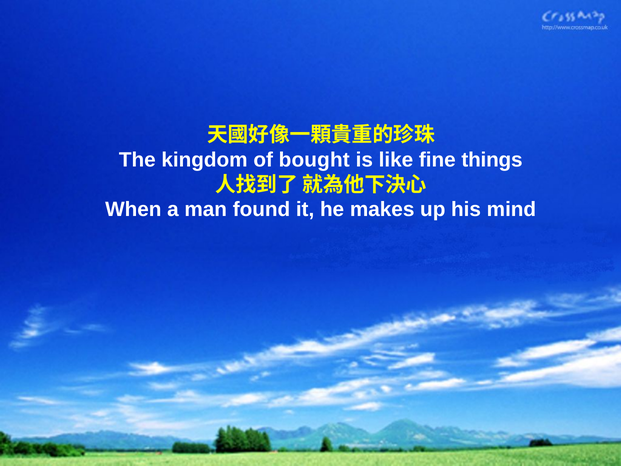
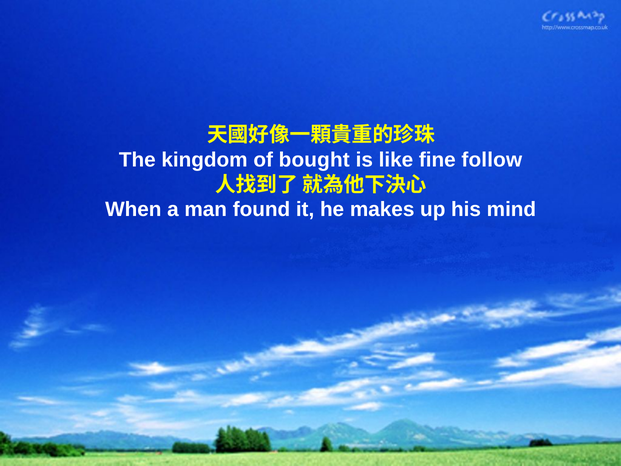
things: things -> follow (492, 160)
